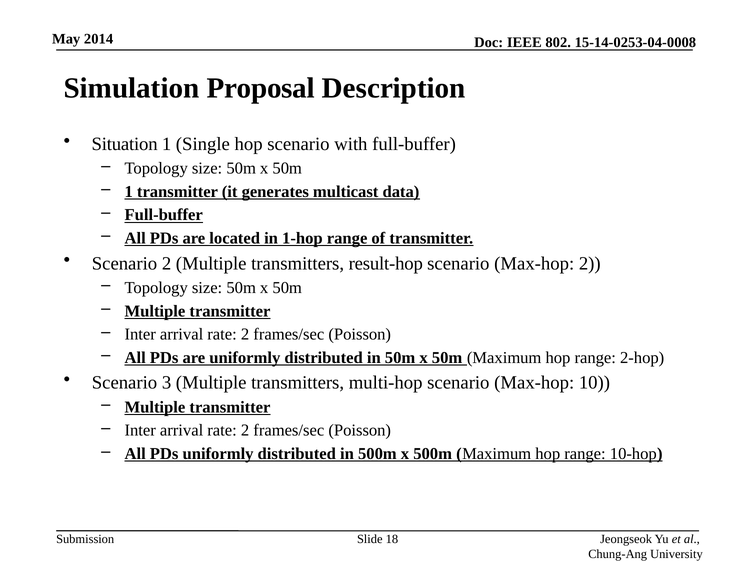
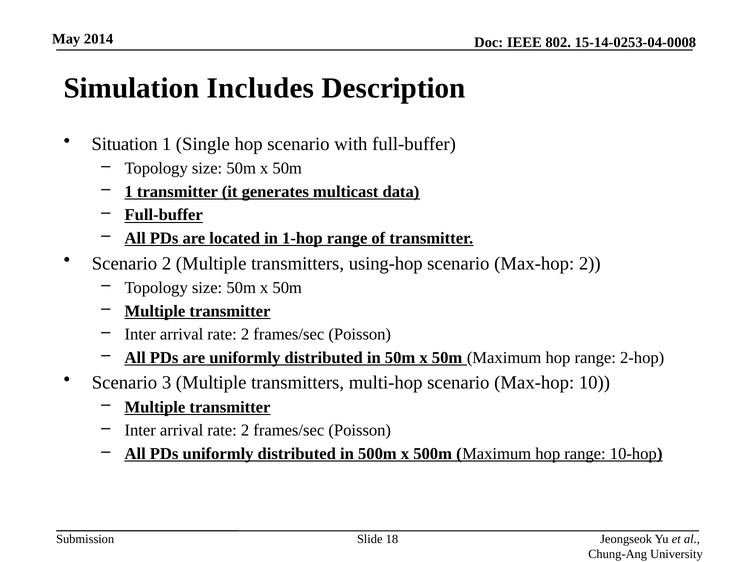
Proposal: Proposal -> Includes (260, 88)
result-hop: result-hop -> using-hop (386, 263)
